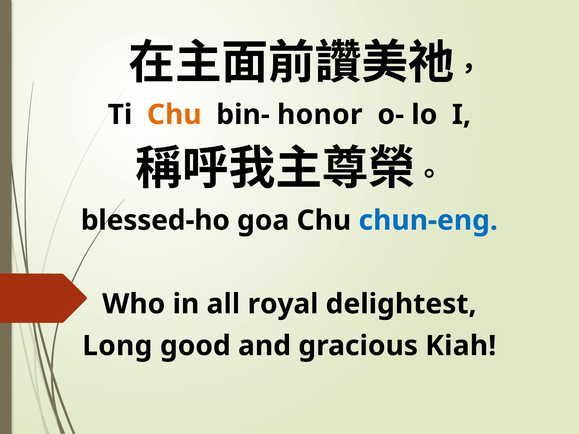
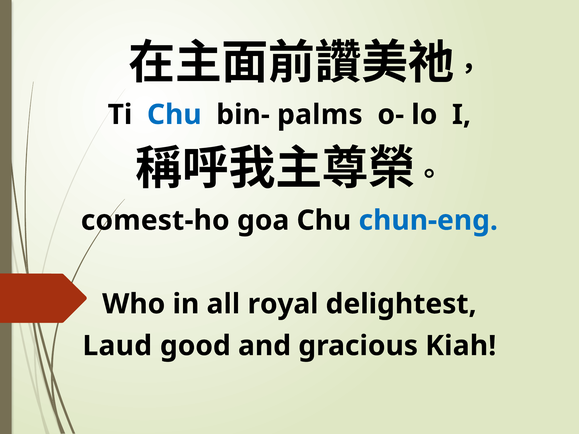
Chu colour: orange -> blue (174, 115)
honor: honor -> palms (320, 115)
blessed-ho: blessed-ho -> comest-ho (155, 221)
Long: Long -> Laud (117, 346)
